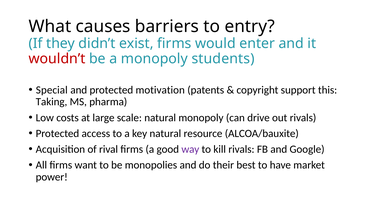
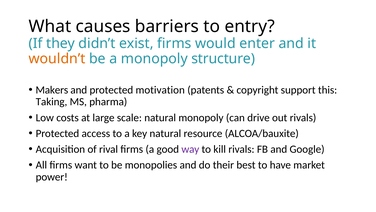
wouldn’t colour: red -> orange (57, 59)
students: students -> structure (223, 59)
Special: Special -> Makers (52, 90)
